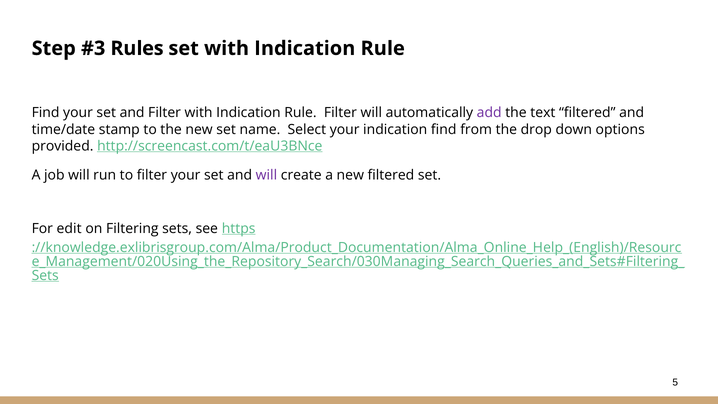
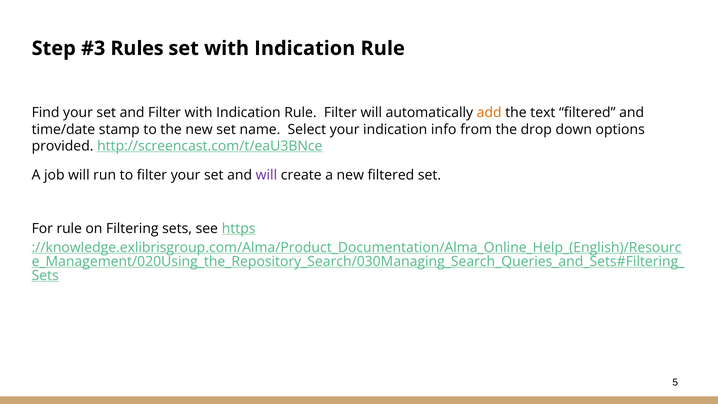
add colour: purple -> orange (489, 113)
indication find: find -> info (444, 129)
For edit: edit -> rule (69, 229)
